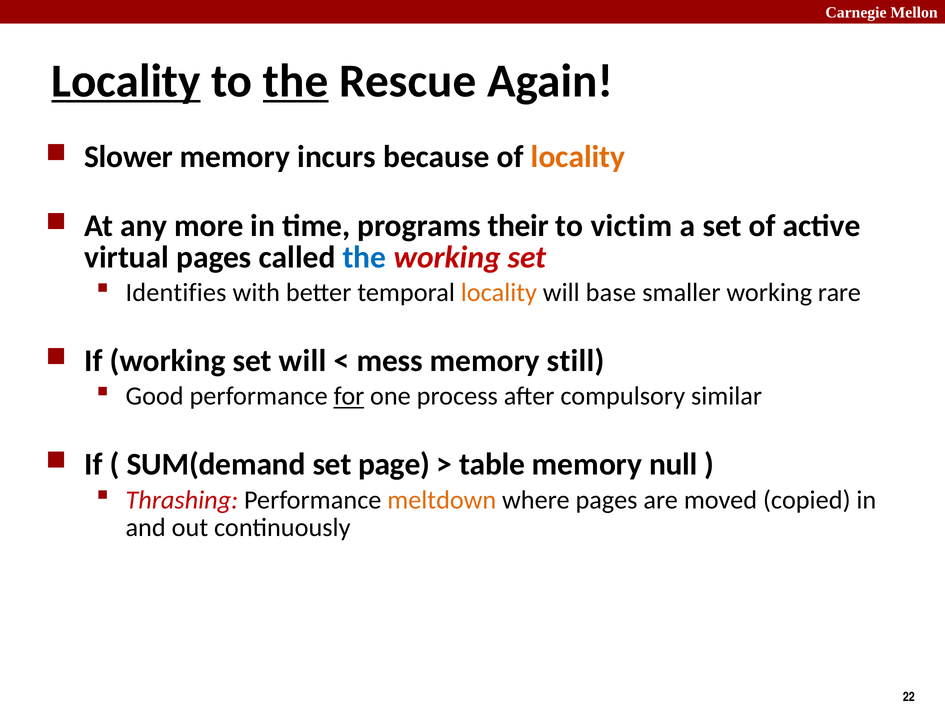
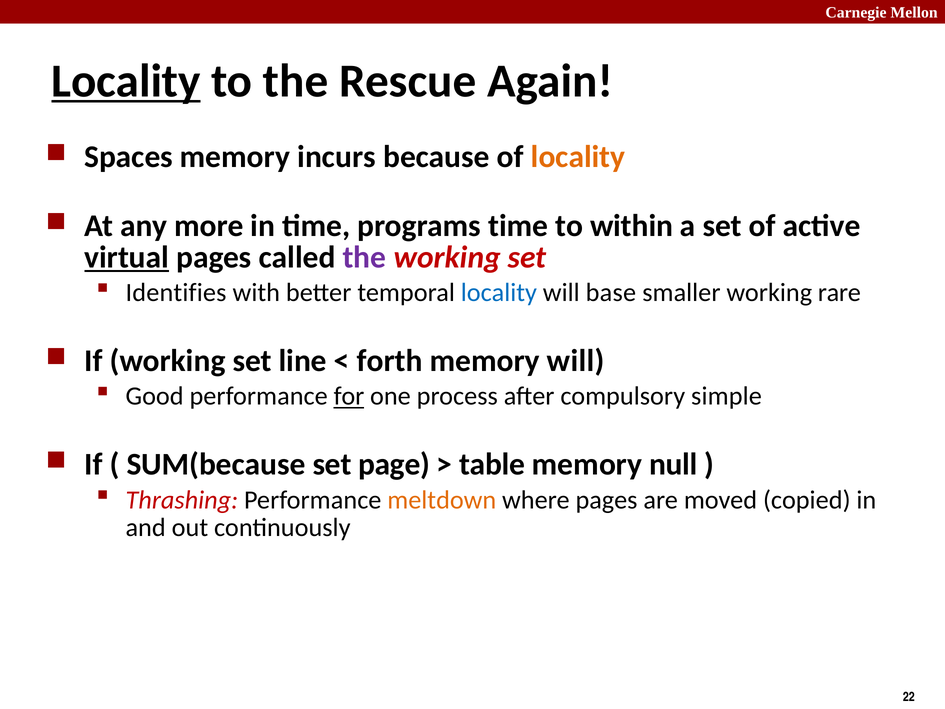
the underline: present -> none (296, 81)
Slower: Slower -> Spaces (129, 157)
programs their: their -> time (518, 226)
victim: victim -> within (632, 226)
virtual underline: none -> present (127, 257)
the colour: blue -> purple (364, 257)
locality colour: orange -> blue (499, 293)
set will: will -> line (303, 361)
mess: mess -> forth (390, 361)
memory still: still -> will (576, 361)
similar: similar -> simple (726, 396)
SUM(demand: SUM(demand -> SUM(because (216, 464)
